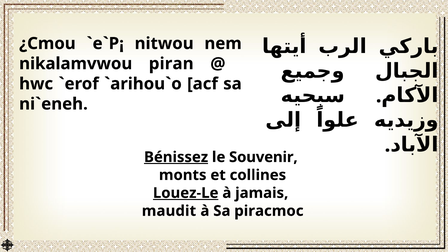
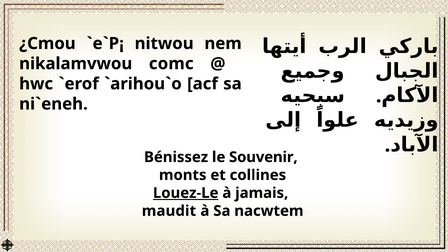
piran: piran -> comc (171, 64)
Bénissez underline: present -> none (176, 157)
piracmoc: piracmoc -> nacwtem (269, 211)
